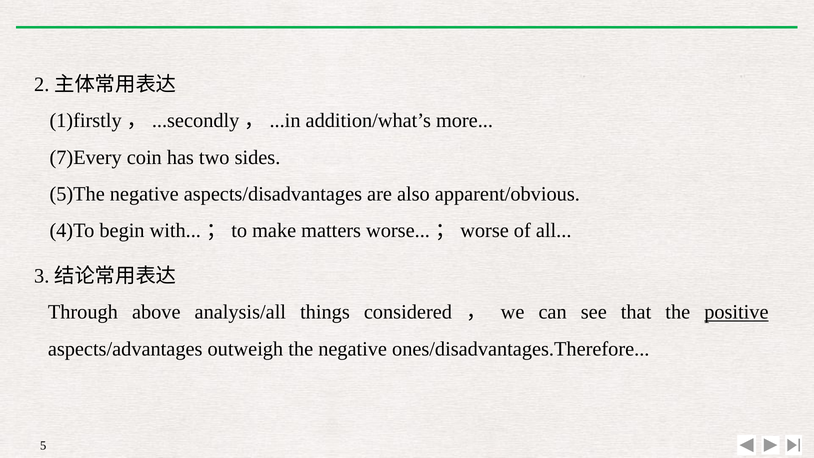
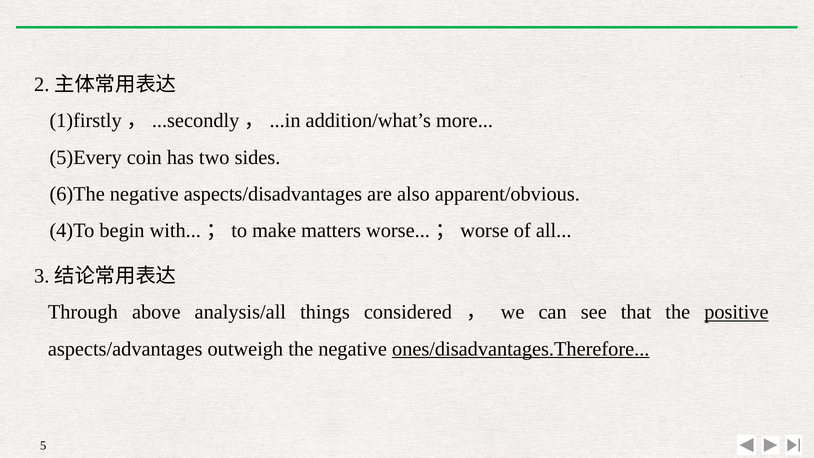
7)Every: 7)Every -> 5)Every (86, 157)
5)The: 5)The -> 6)The (77, 194)
ones/disadvantages.Therefore underline: none -> present (521, 349)
